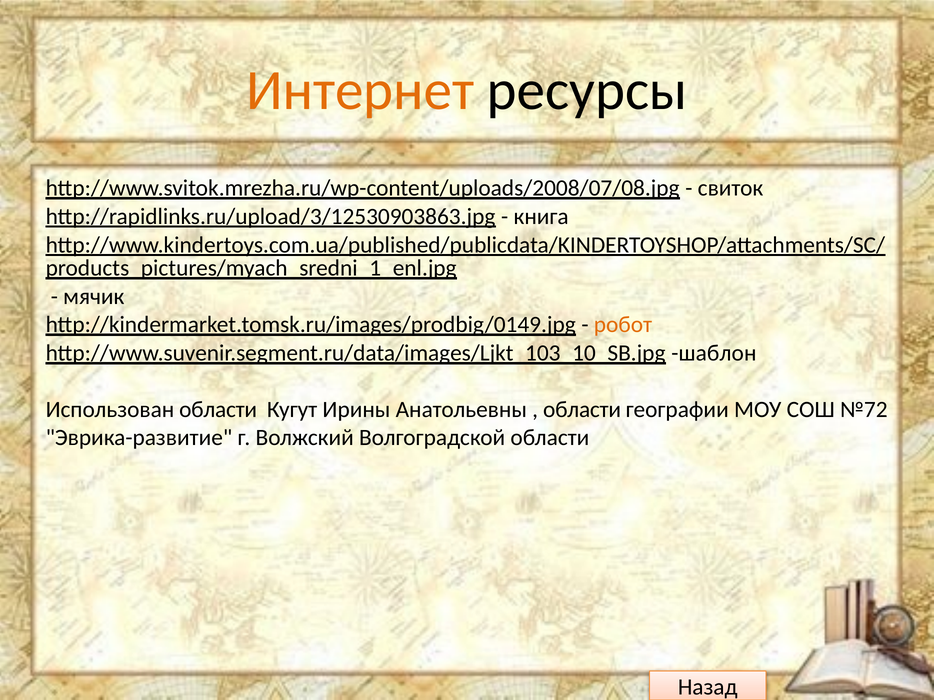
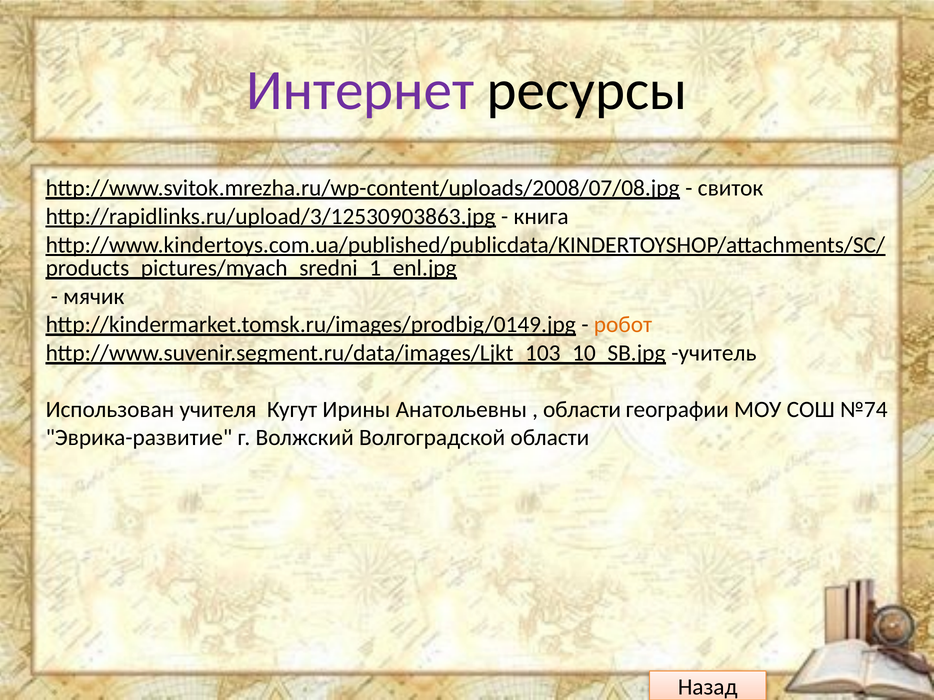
Интернет colour: orange -> purple (360, 90)
шаблон: шаблон -> учитель (714, 353)
Использован области: области -> учителя (218, 410)
№72: №72 -> №74 (864, 410)
